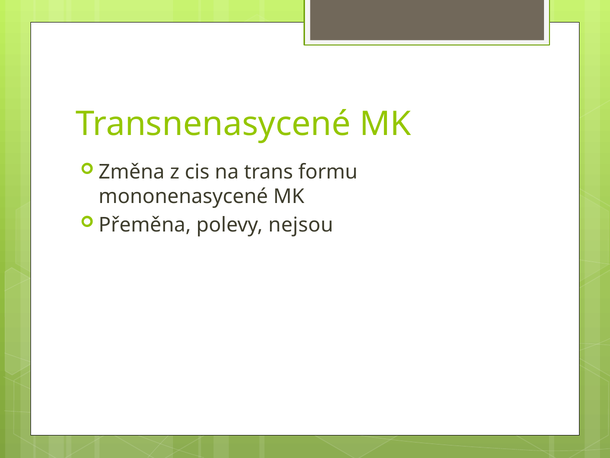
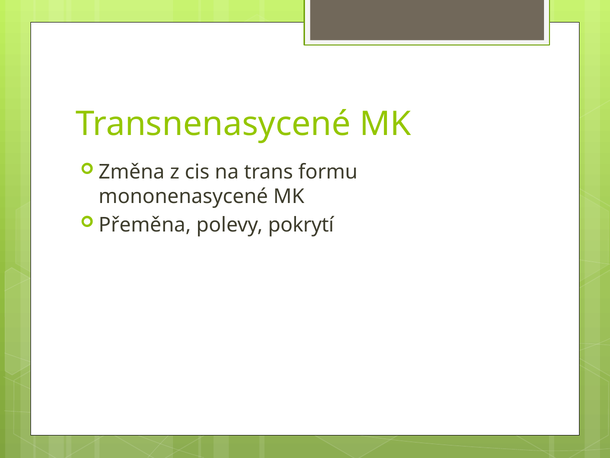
nejsou: nejsou -> pokrytí (301, 225)
